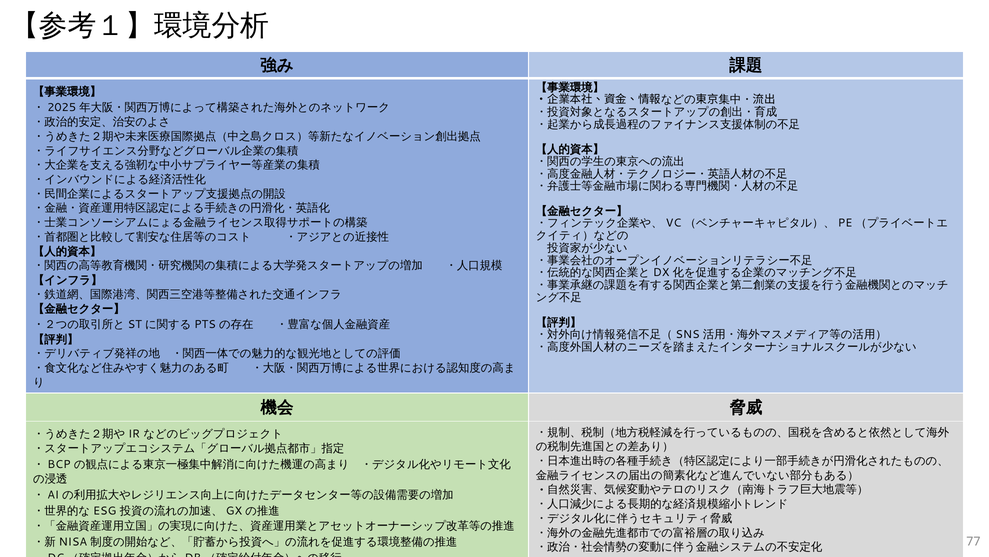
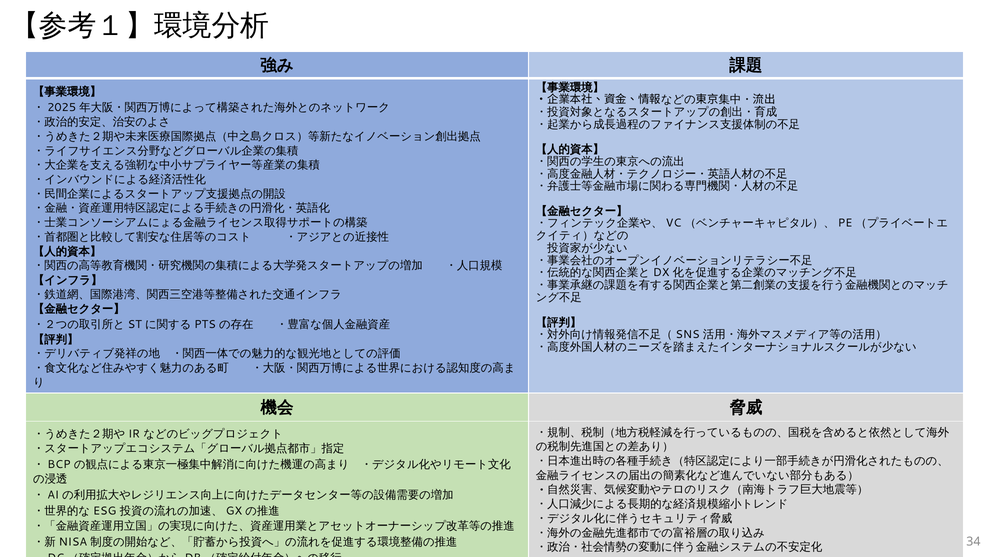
77: 77 -> 34 (973, 541)
